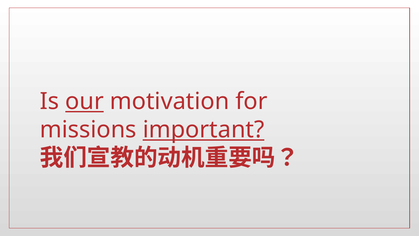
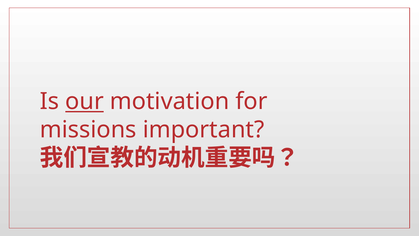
important underline: present -> none (204, 130)
